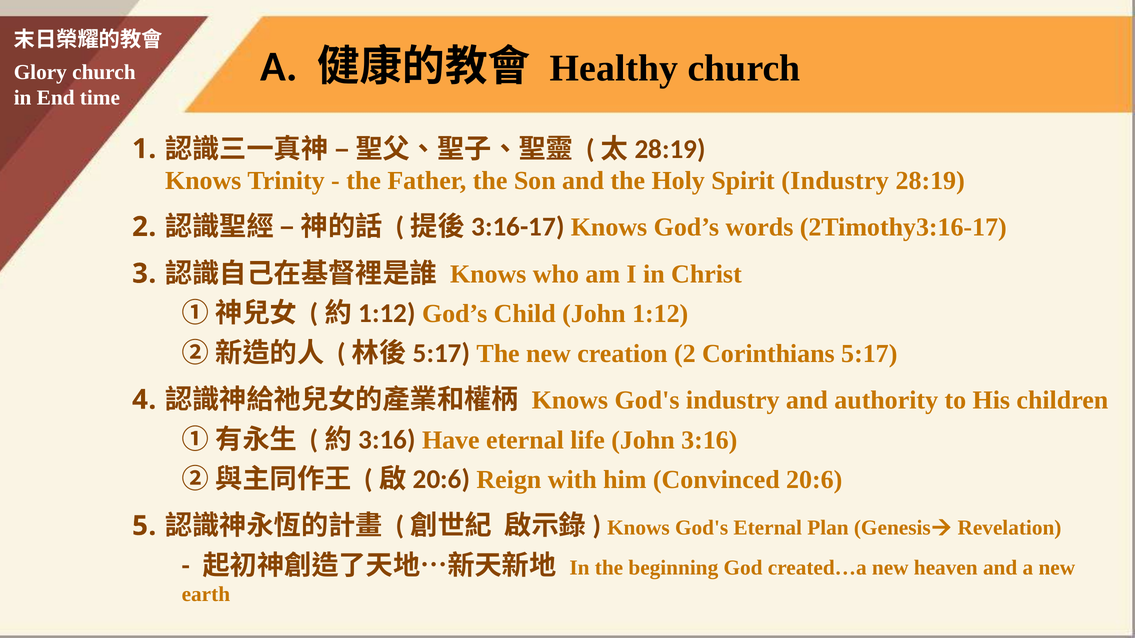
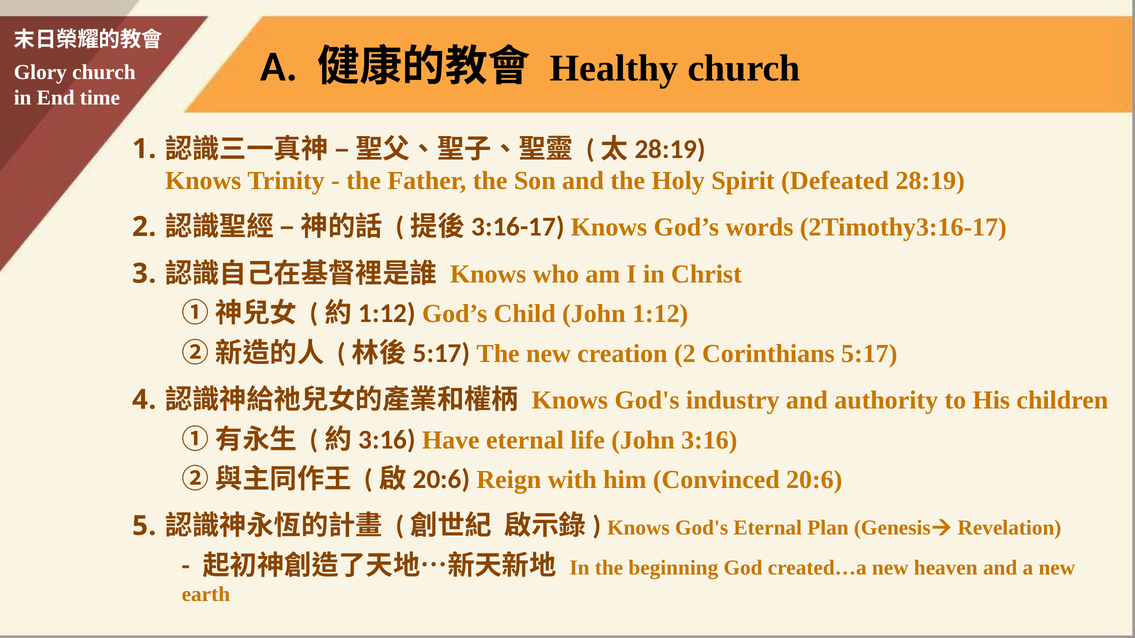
Spirit Industry: Industry -> Defeated (835, 181)
